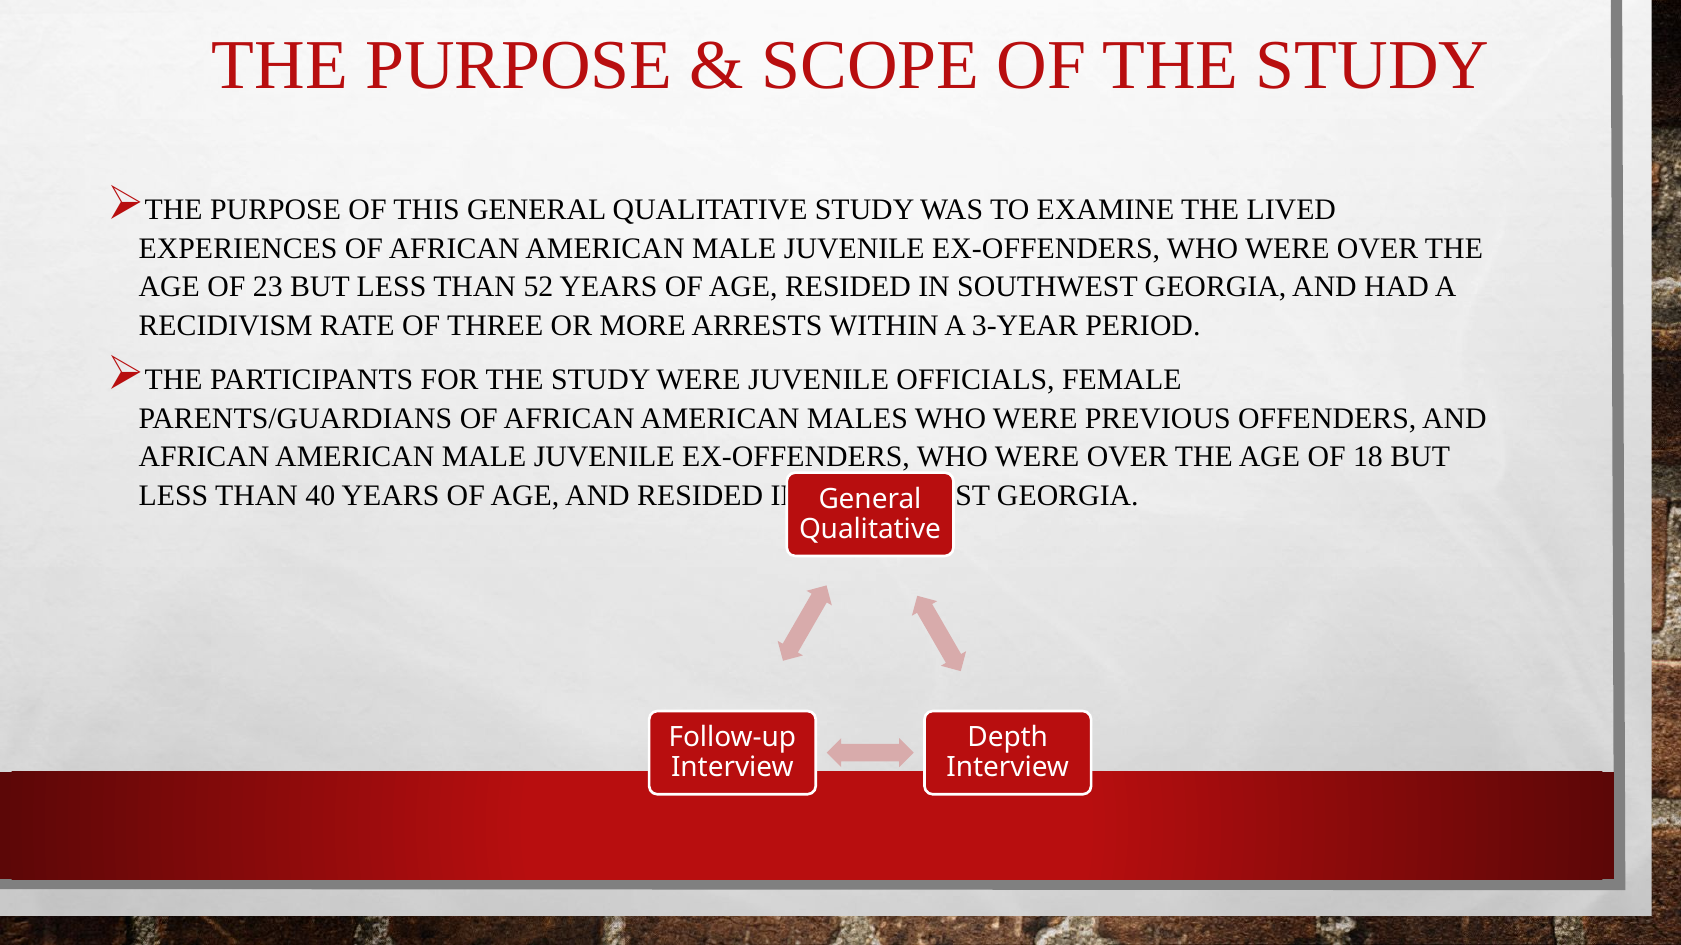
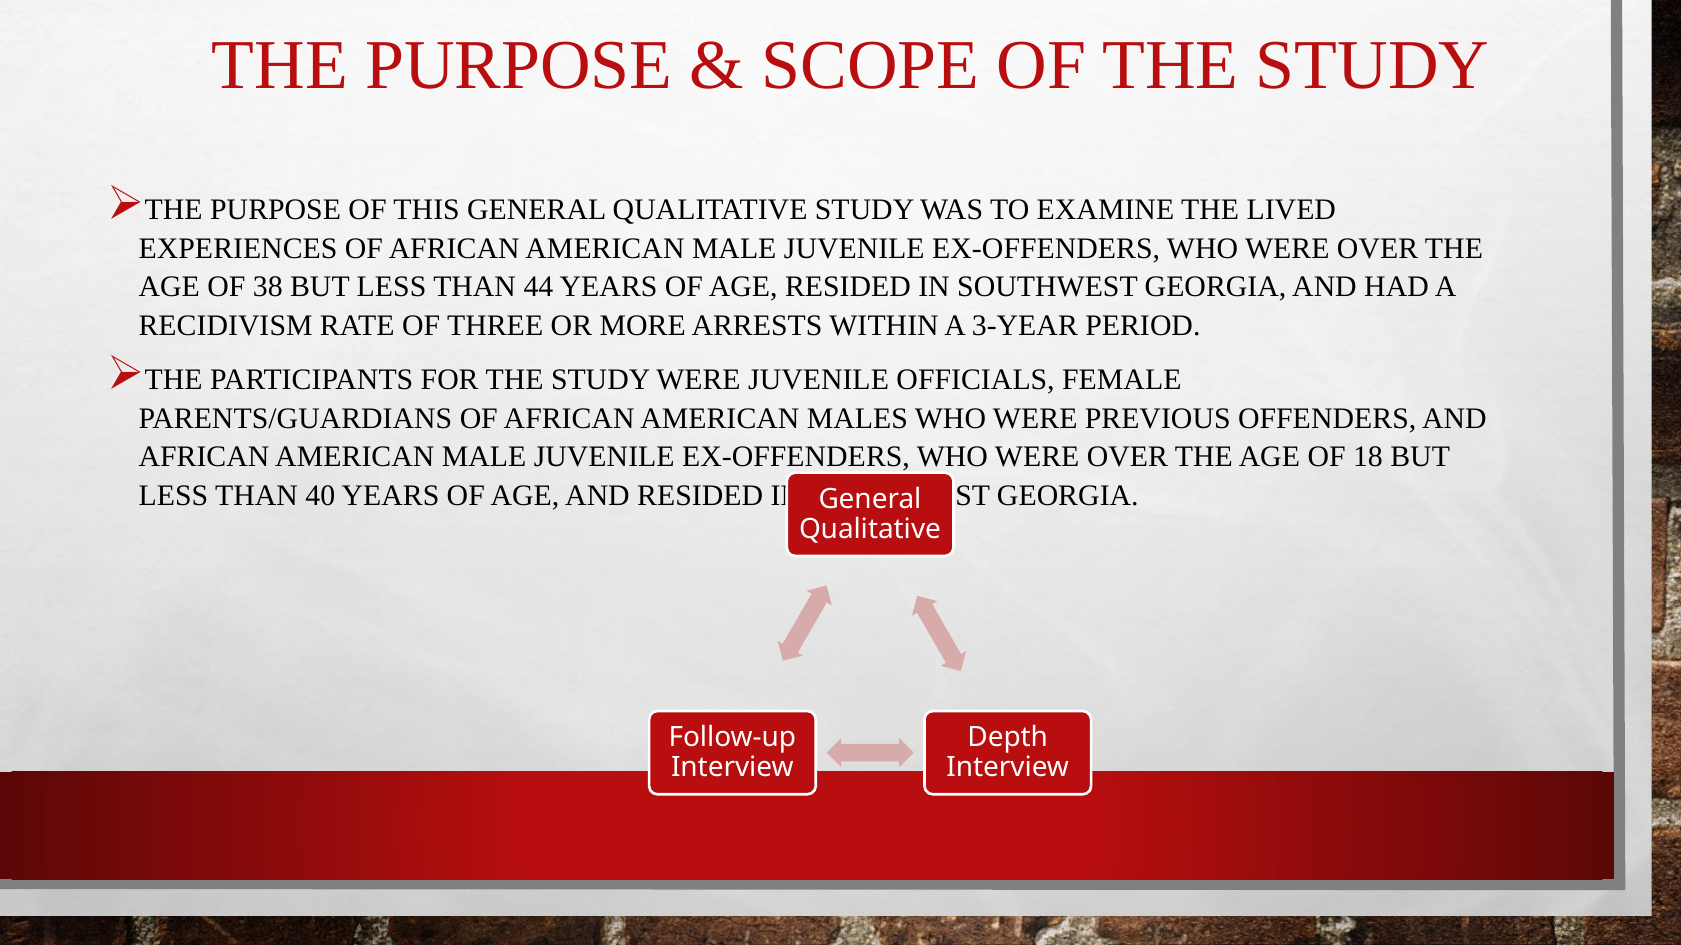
23: 23 -> 38 (268, 287)
52: 52 -> 44 (538, 287)
